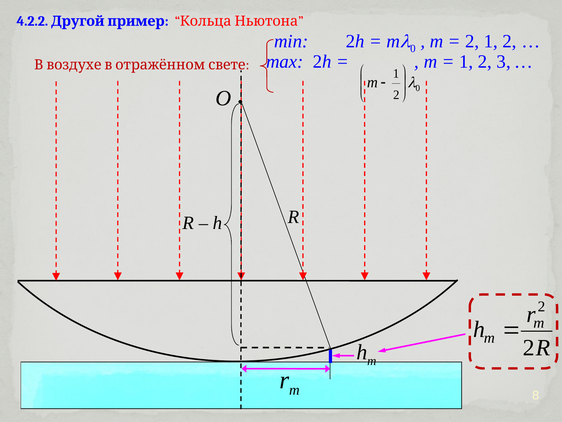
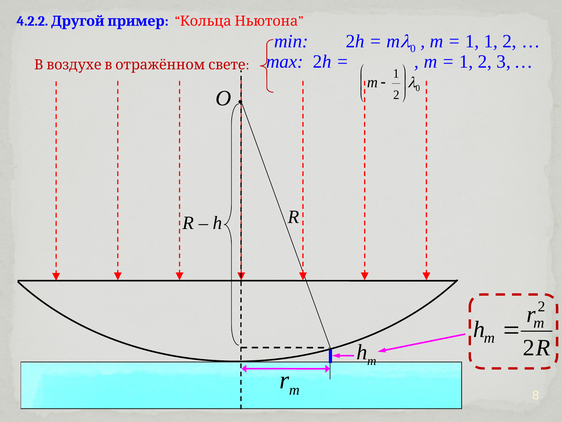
2: 2 -> 1 (472, 41)
